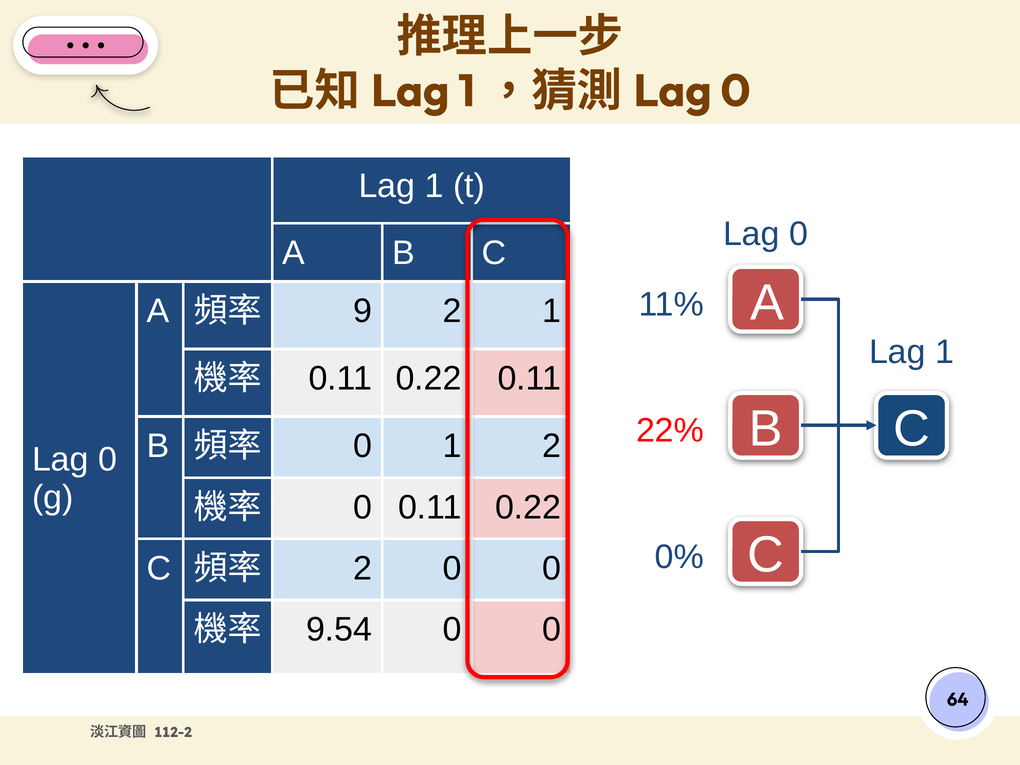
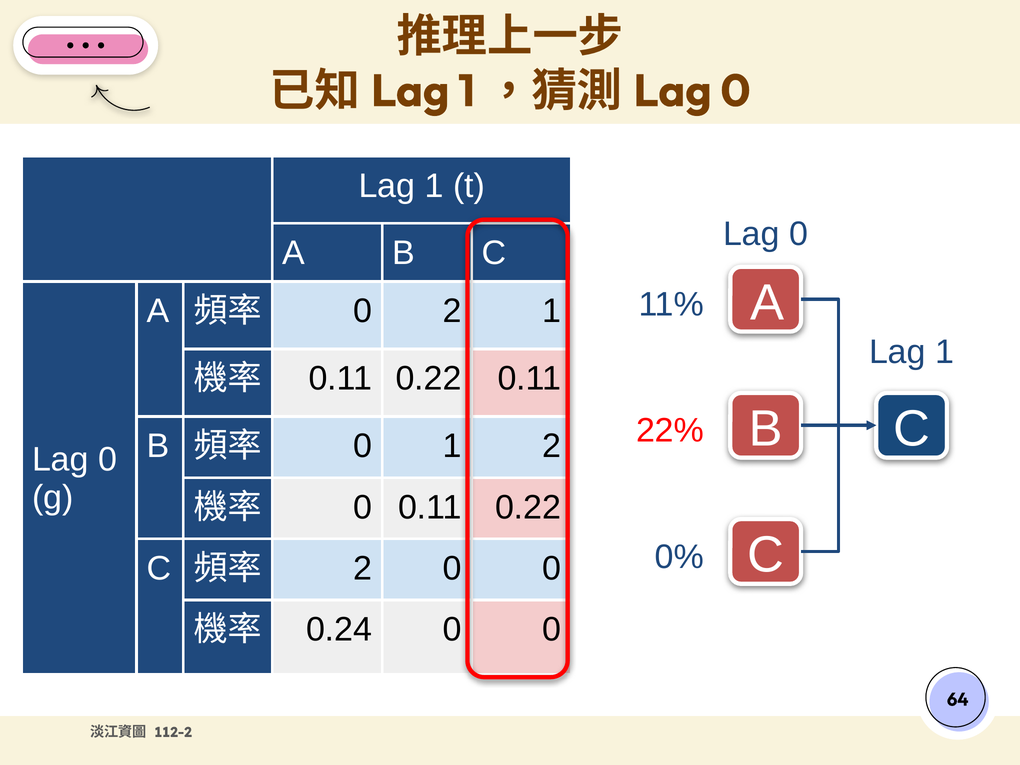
9: 9 -> 0 (363, 311)
9.54: 9.54 -> 0.24 (339, 630)
